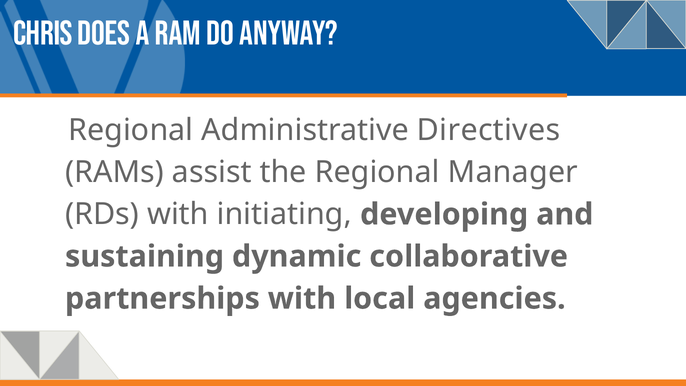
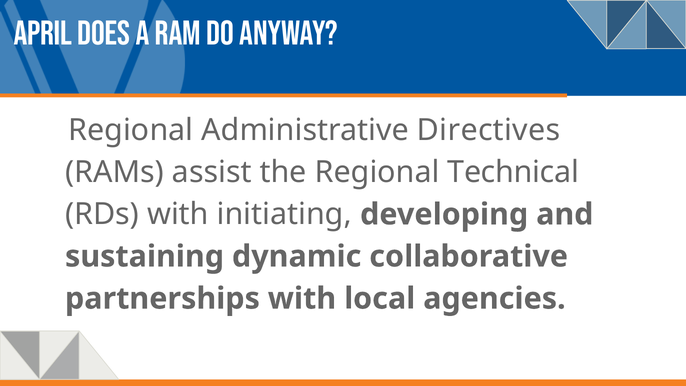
Chris: Chris -> April (43, 33)
Manager: Manager -> Technical (513, 172)
